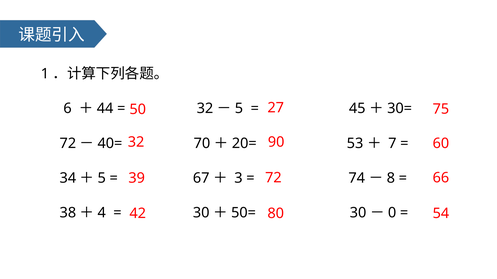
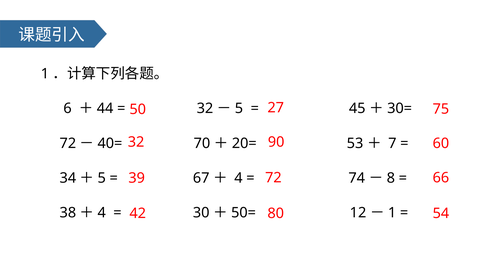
3: 3 -> 4 (238, 178)
30: 30 -> 12 (358, 213)
0: 0 -> 1 (392, 213)
